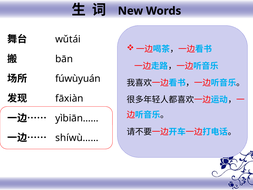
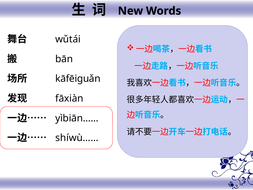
fúwùyuán: fúwùyuán -> kāfēiguǎn (78, 79)
